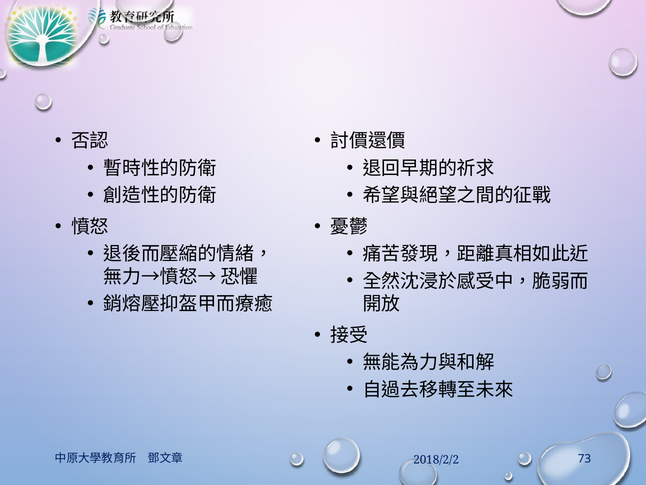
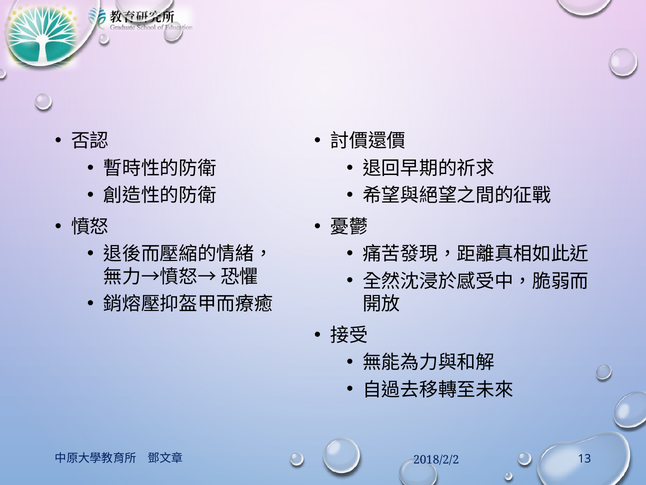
73: 73 -> 13 (585, 459)
